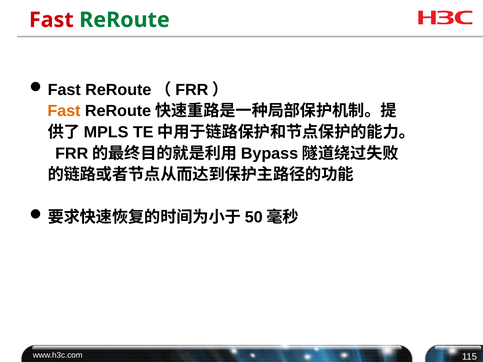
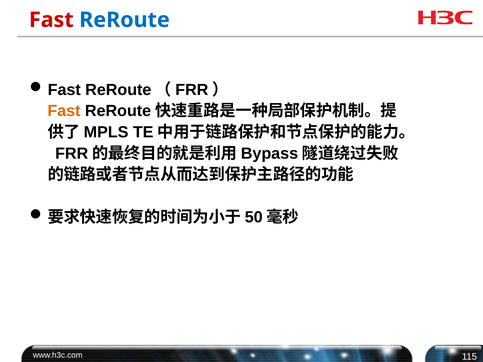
ReRoute colour: green -> blue (124, 20)
